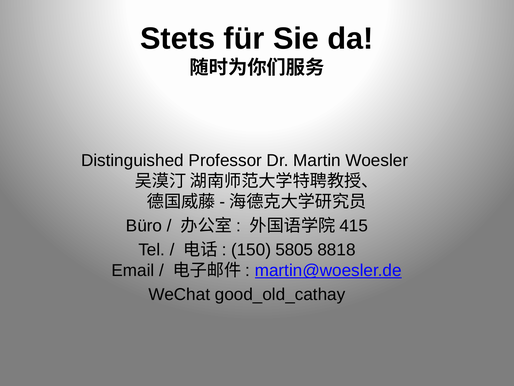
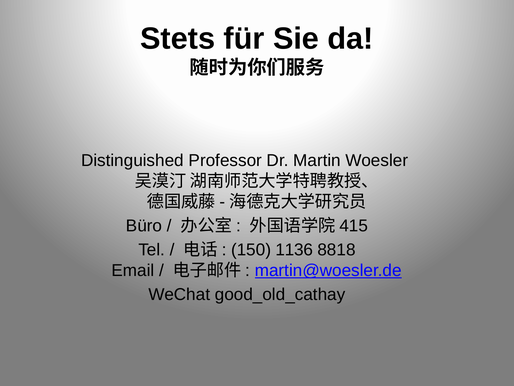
5805: 5805 -> 1136 (294, 249)
